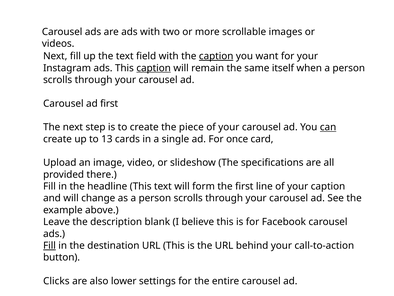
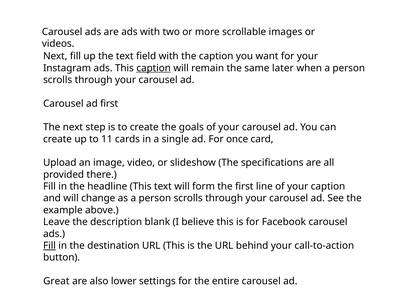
caption underline: present -> none (216, 56)
itself: itself -> later (283, 68)
piece: piece -> goals (191, 127)
can underline: present -> none (328, 127)
13: 13 -> 11 (107, 139)
Clicks: Clicks -> Great (56, 281)
